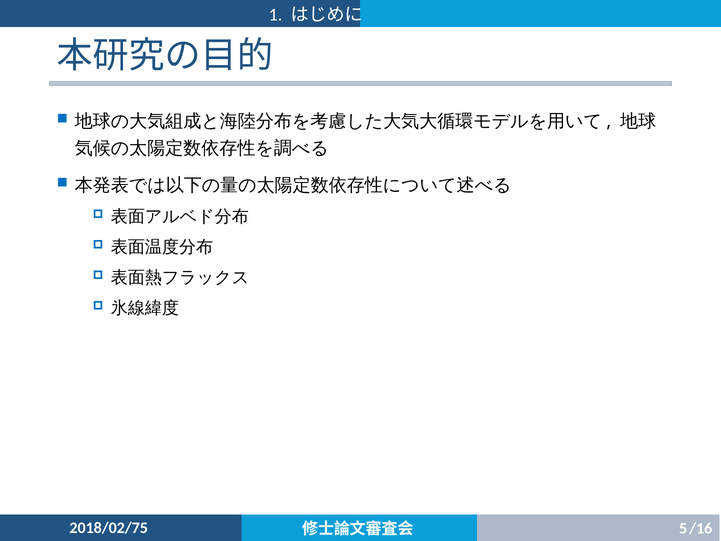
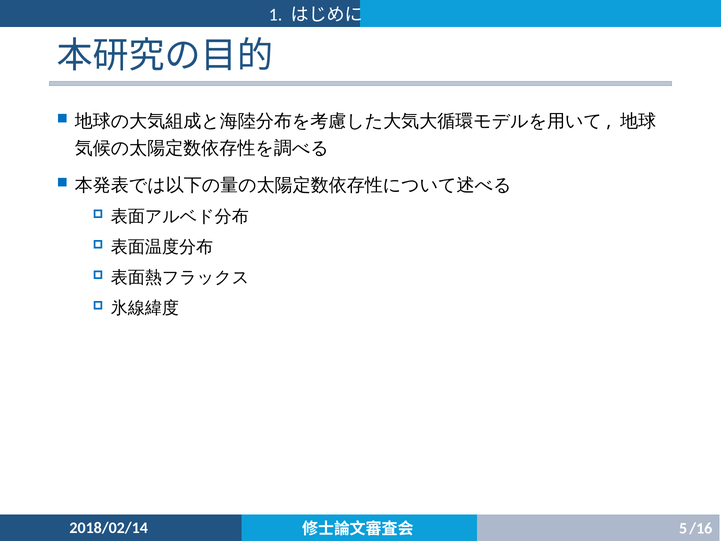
2018/02/75: 2018/02/75 -> 2018/02/14 (109, 528)
